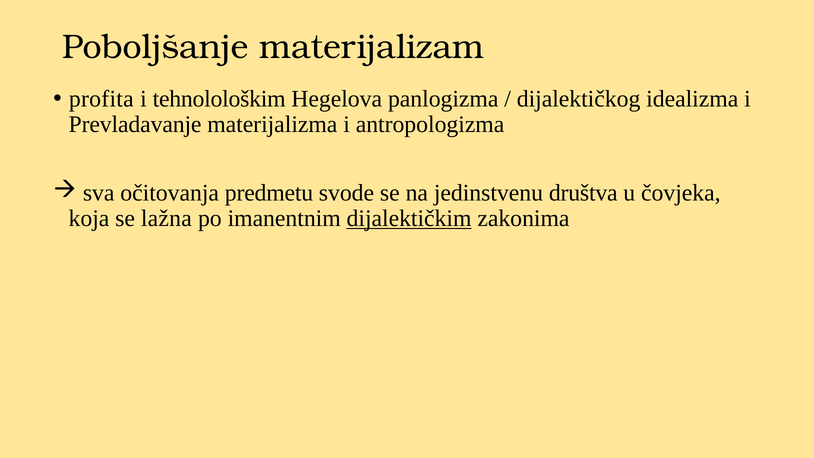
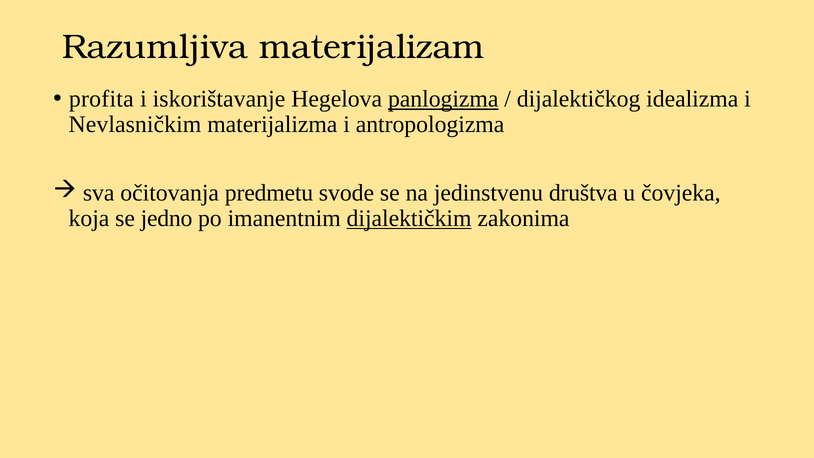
Poboljšanje: Poboljšanje -> Razumljiva (155, 47)
tehnolološkim: tehnolološkim -> iskorištavanje (219, 99)
panlogizma underline: none -> present (443, 99)
Prevladavanje: Prevladavanje -> Nevlasničkim (135, 124)
lažna: lažna -> jedno (167, 218)
